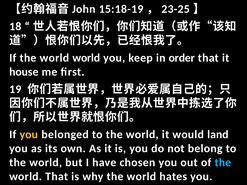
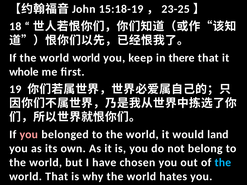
order: order -> there (182, 58)
house: house -> whole (24, 72)
you colour: yellow -> pink (29, 135)
